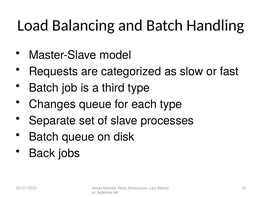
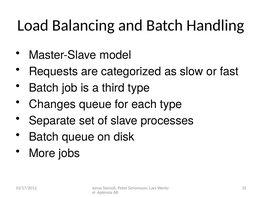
Back: Back -> More (42, 153)
